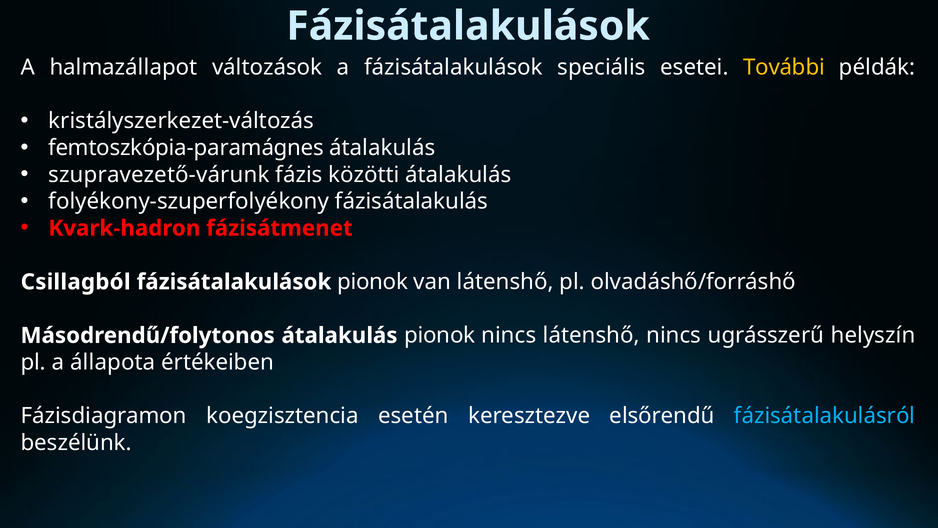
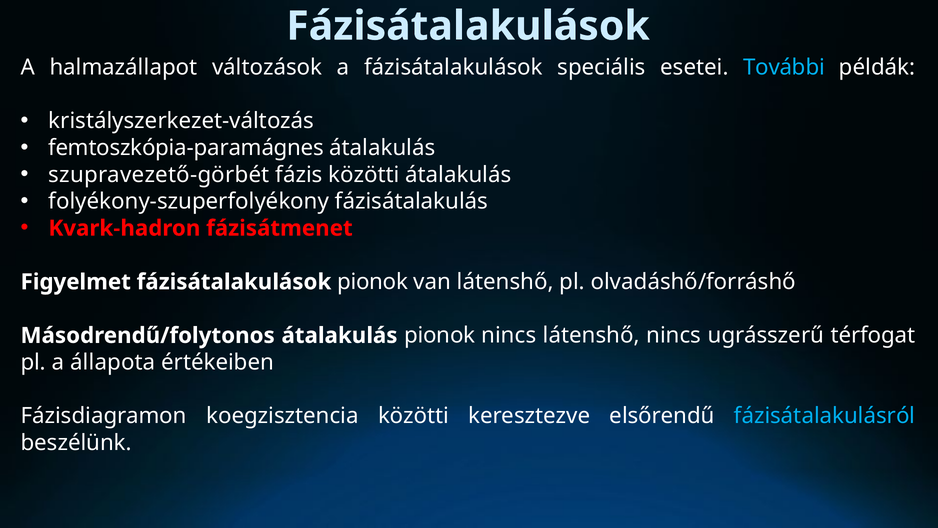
További colour: yellow -> light blue (784, 67)
szupravezető-várunk: szupravezető-várunk -> szupravezető-görbét (159, 175)
Csillagból: Csillagból -> Figyelmet (76, 282)
helyszín: helyszín -> térfogat (873, 335)
koegzisztencia esetén: esetén -> közötti (413, 416)
